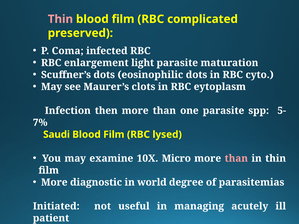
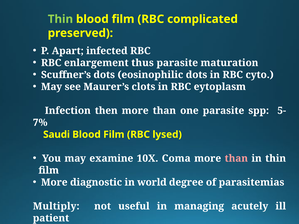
Thin colour: pink -> light green (60, 19)
Coma: Coma -> Apart (68, 51)
light: light -> thus (143, 63)
Micro: Micro -> Coma (176, 159)
Initiated: Initiated -> Multiply (56, 206)
